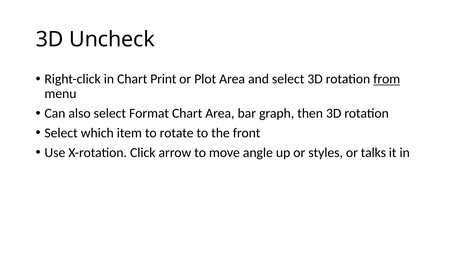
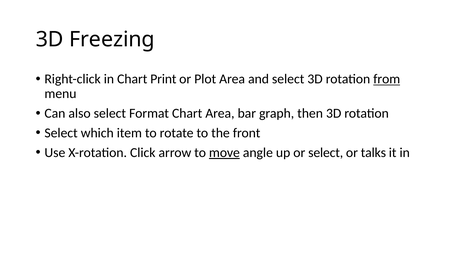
Uncheck: Uncheck -> Freezing (112, 39)
move underline: none -> present (224, 153)
or styles: styles -> select (326, 153)
